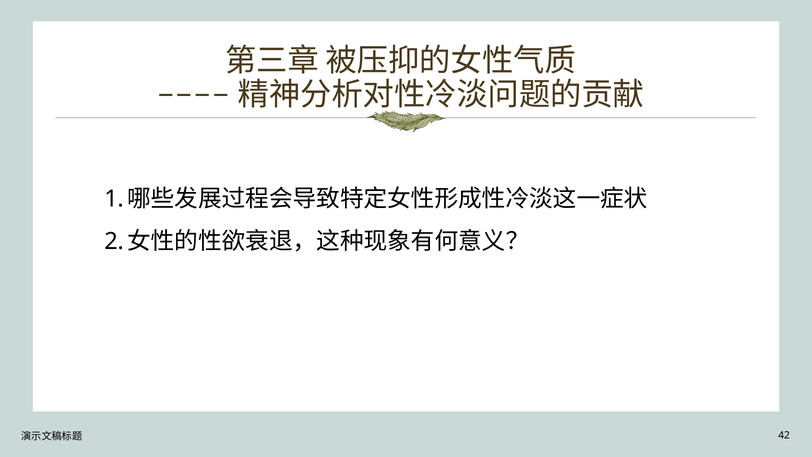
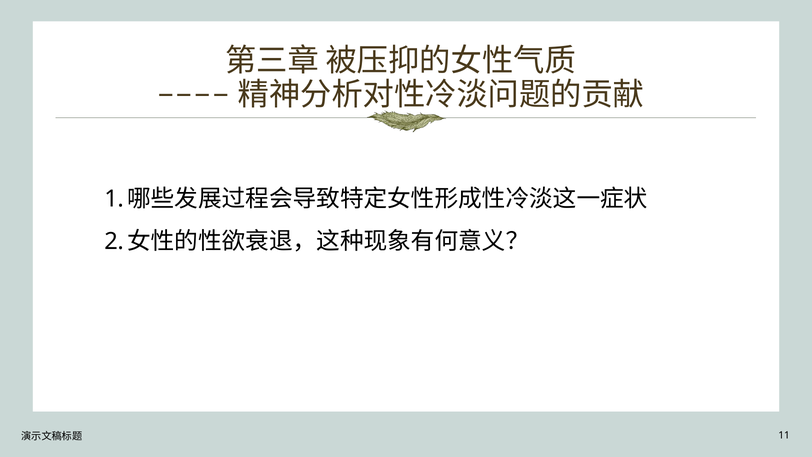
42: 42 -> 11 (784, 435)
